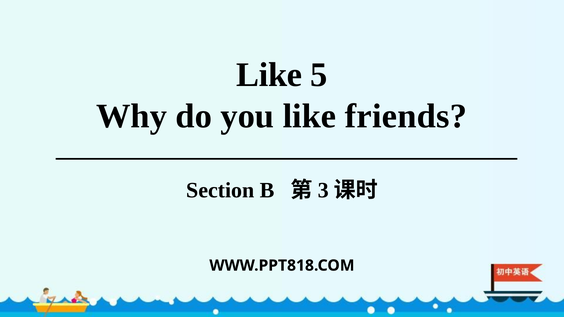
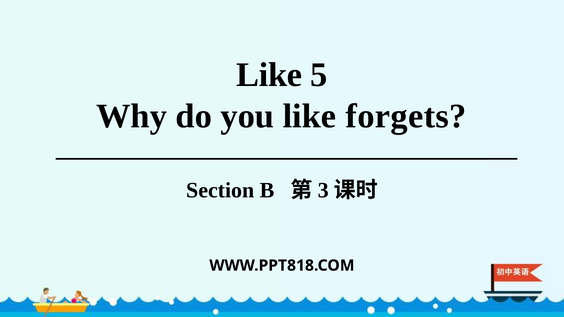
friends: friends -> forgets (406, 116)
